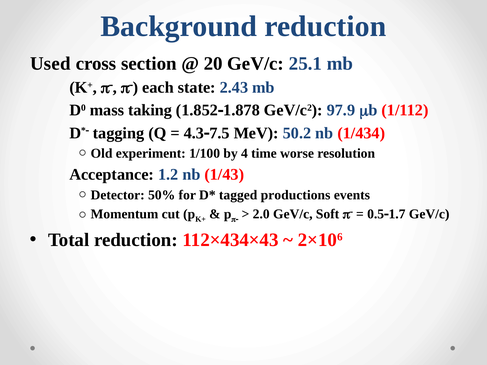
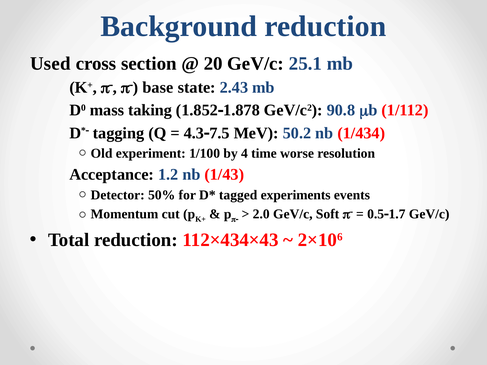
each: each -> base (158, 88)
97.9: 97.9 -> 90.8 (341, 110)
productions: productions -> experiments (296, 195)
